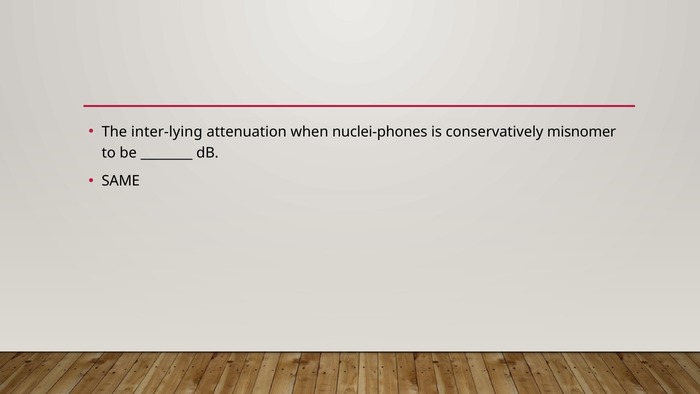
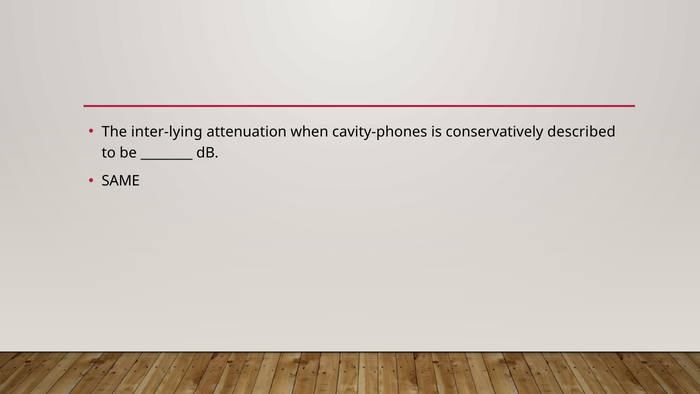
nuclei-phones: nuclei-phones -> cavity-phones (380, 132)
misnomer: misnomer -> described (581, 132)
